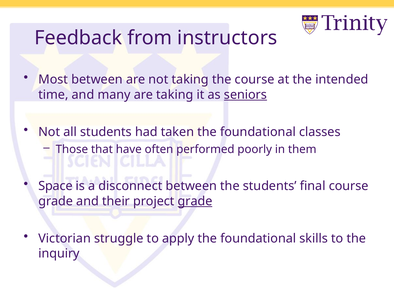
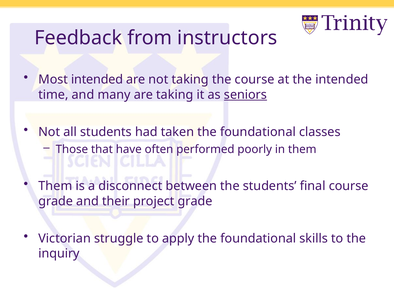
Most between: between -> intended (97, 79)
Space: Space -> Them (55, 186)
grade underline: present -> none (195, 201)
